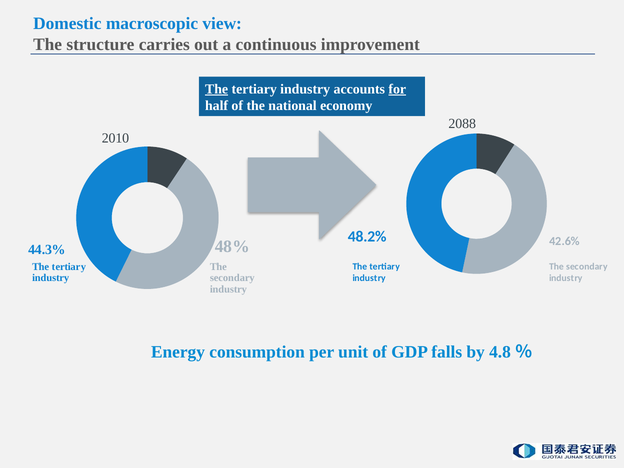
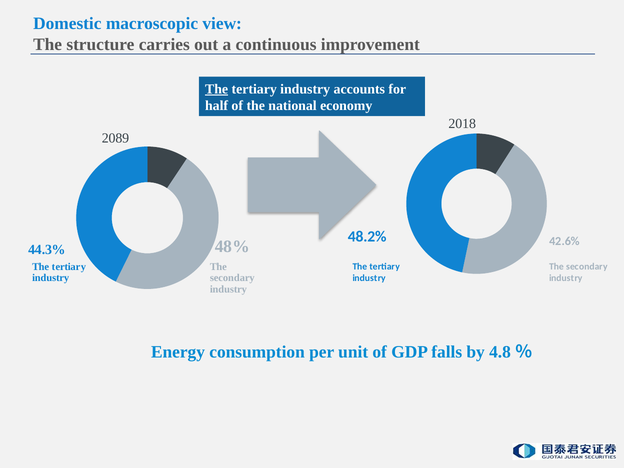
for underline: present -> none (397, 89)
2088: 2088 -> 2018 (462, 123)
2010: 2010 -> 2089 (115, 138)
